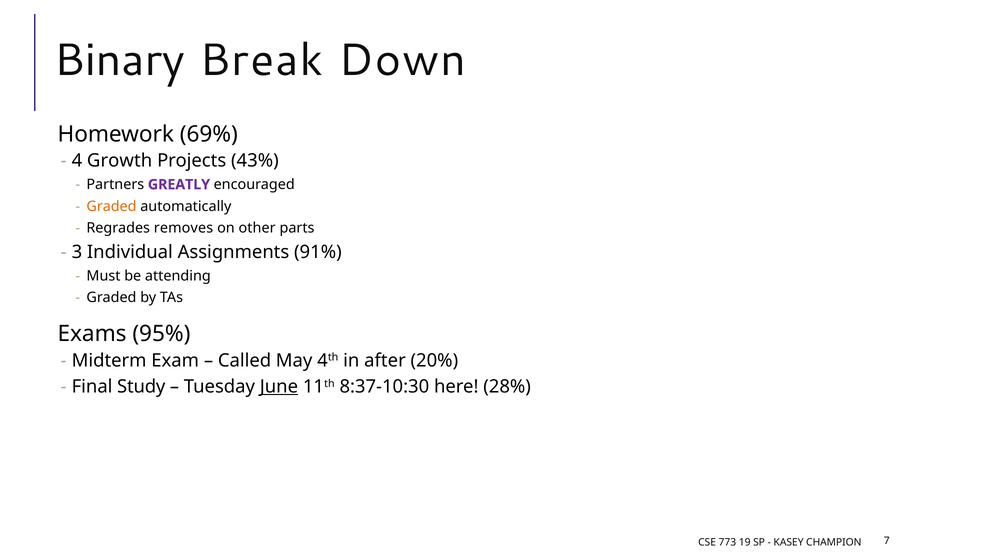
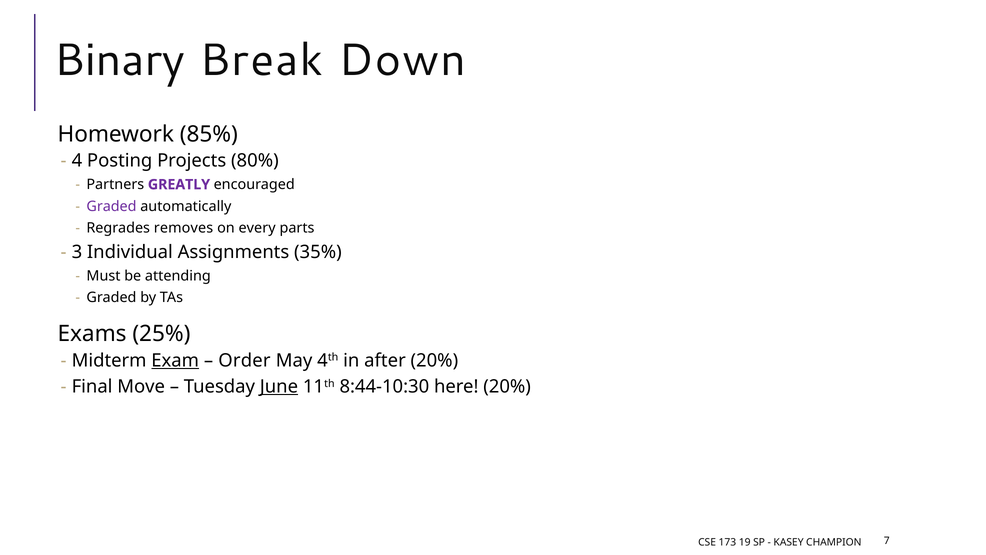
69%: 69% -> 85% (209, 134)
Growth: Growth -> Posting (120, 160)
43%: 43% -> 80% (255, 160)
Graded colour: orange -> purple (111, 206)
other: other -> every (257, 228)
91%: 91% -> 35% (318, 252)
95%: 95% -> 25% (161, 334)
Exam underline: none -> present (175, 360)
Called: Called -> Order (244, 360)
Study: Study -> Move (141, 386)
8:37-10:30: 8:37-10:30 -> 8:44-10:30 (384, 386)
here 28%: 28% -> 20% (507, 386)
773: 773 -> 173 (727, 542)
